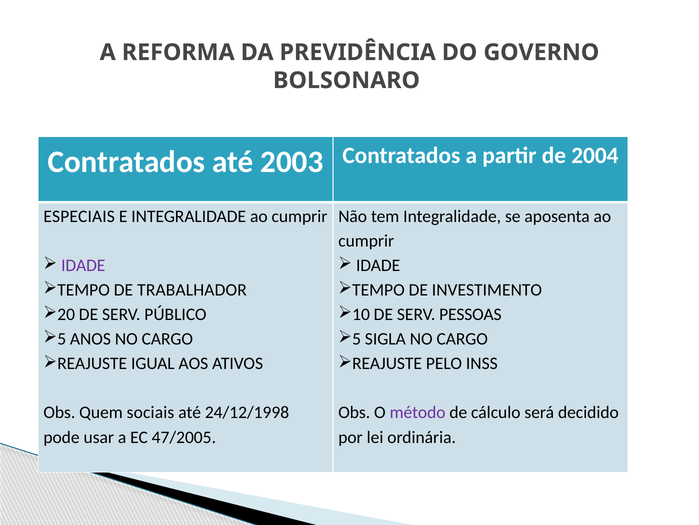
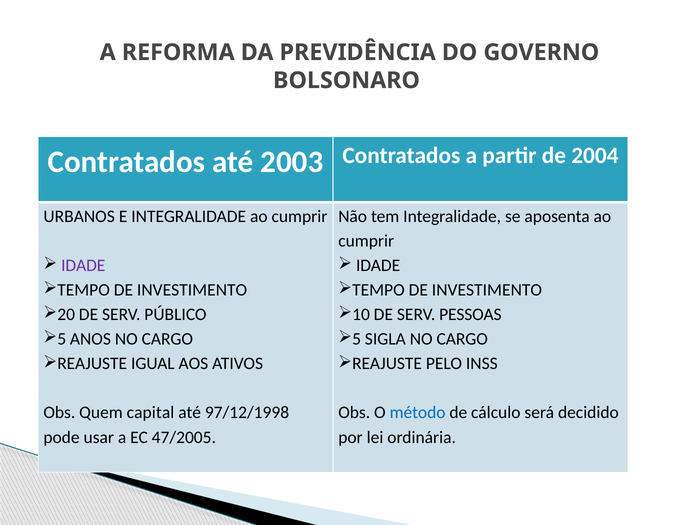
ESPECIAIS: ESPECIAIS -> URBANOS (79, 216)
TRABALHADOR: TRABALHADOR -> INVESTIMENTO (192, 290)
sociais: sociais -> capital (151, 412)
24/12/1998: 24/12/1998 -> 97/12/1998 (247, 412)
método colour: purple -> blue (418, 412)
